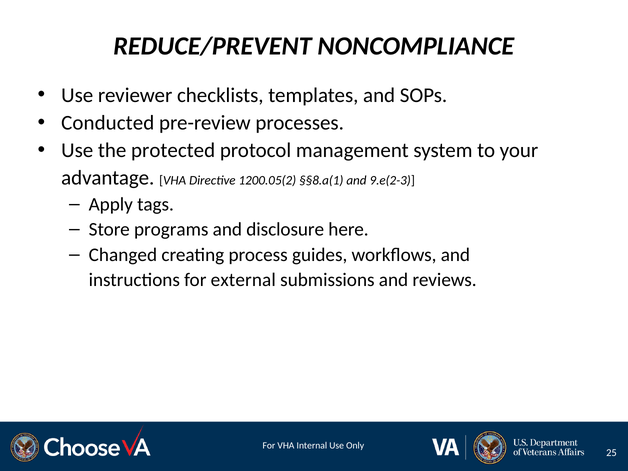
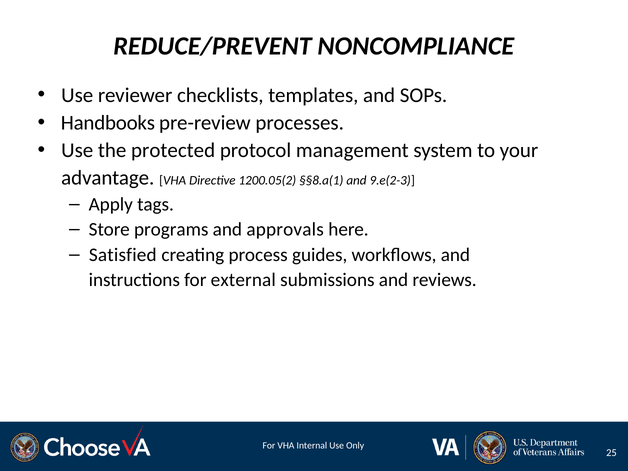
Conducted: Conducted -> Handbooks (108, 123)
disclosure: disclosure -> approvals (285, 230)
Changed: Changed -> Satisfied (123, 255)
